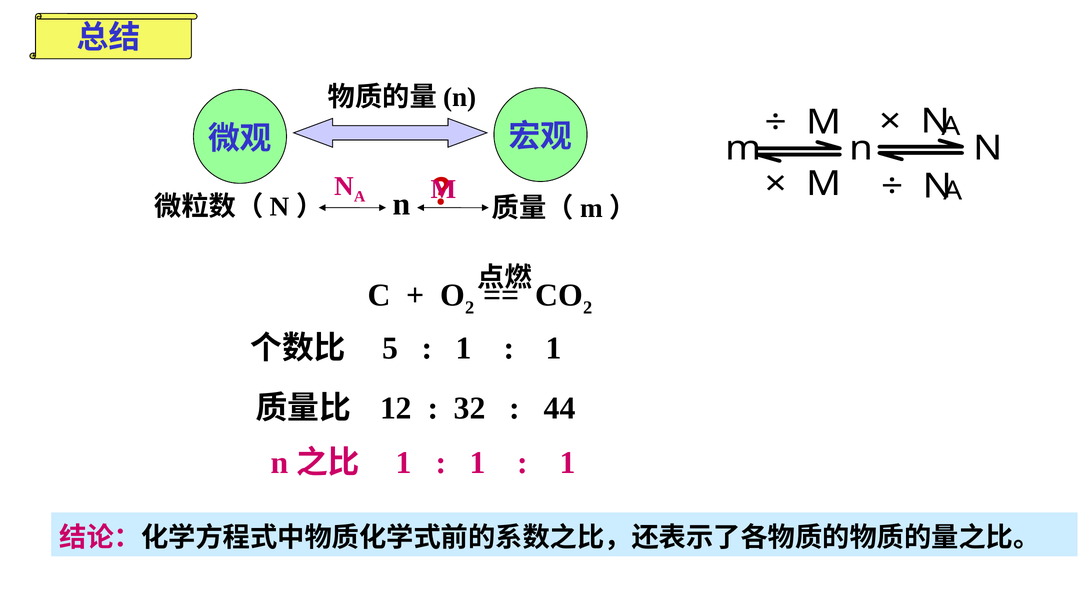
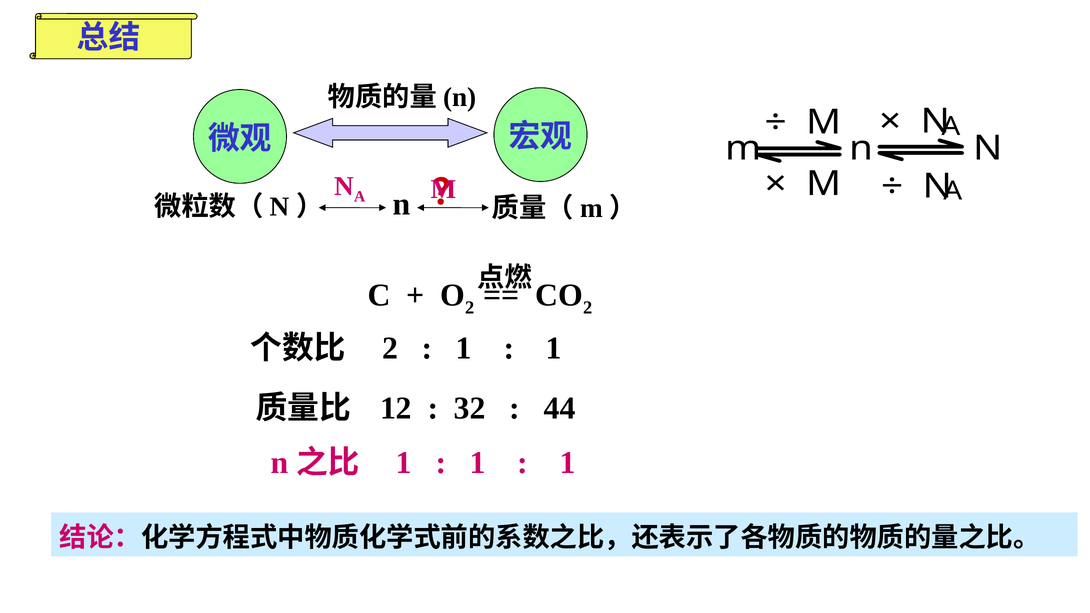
5: 5 -> 2 (390, 348)
